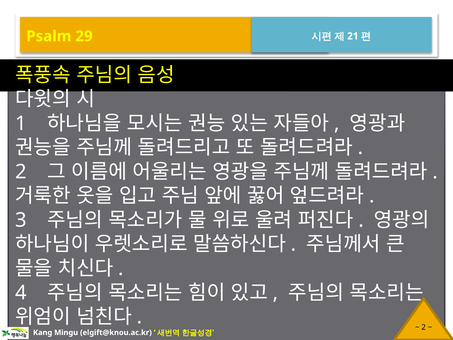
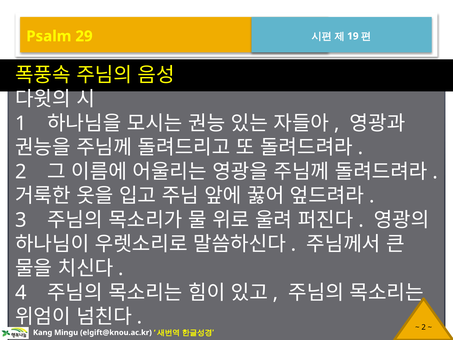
21: 21 -> 19 (353, 36)
